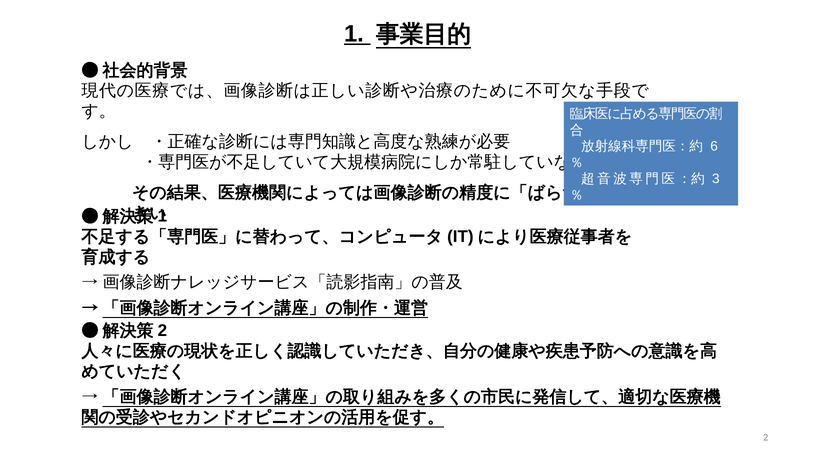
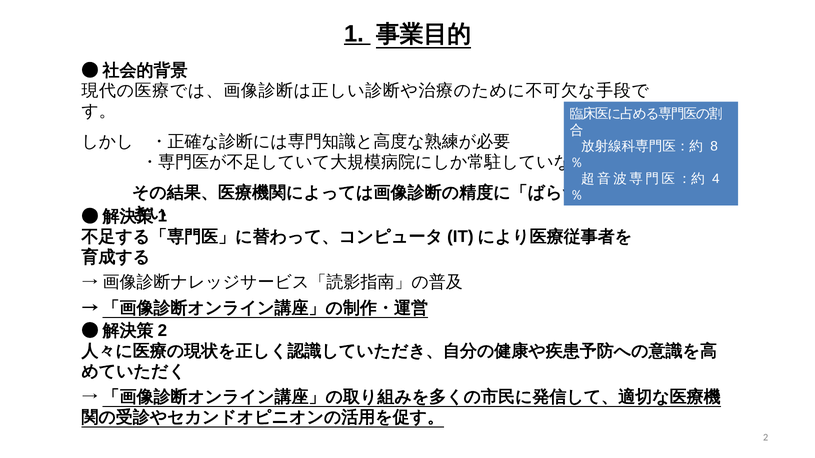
6: 6 -> 8 (714, 147)
3: 3 -> 4 (716, 179)
